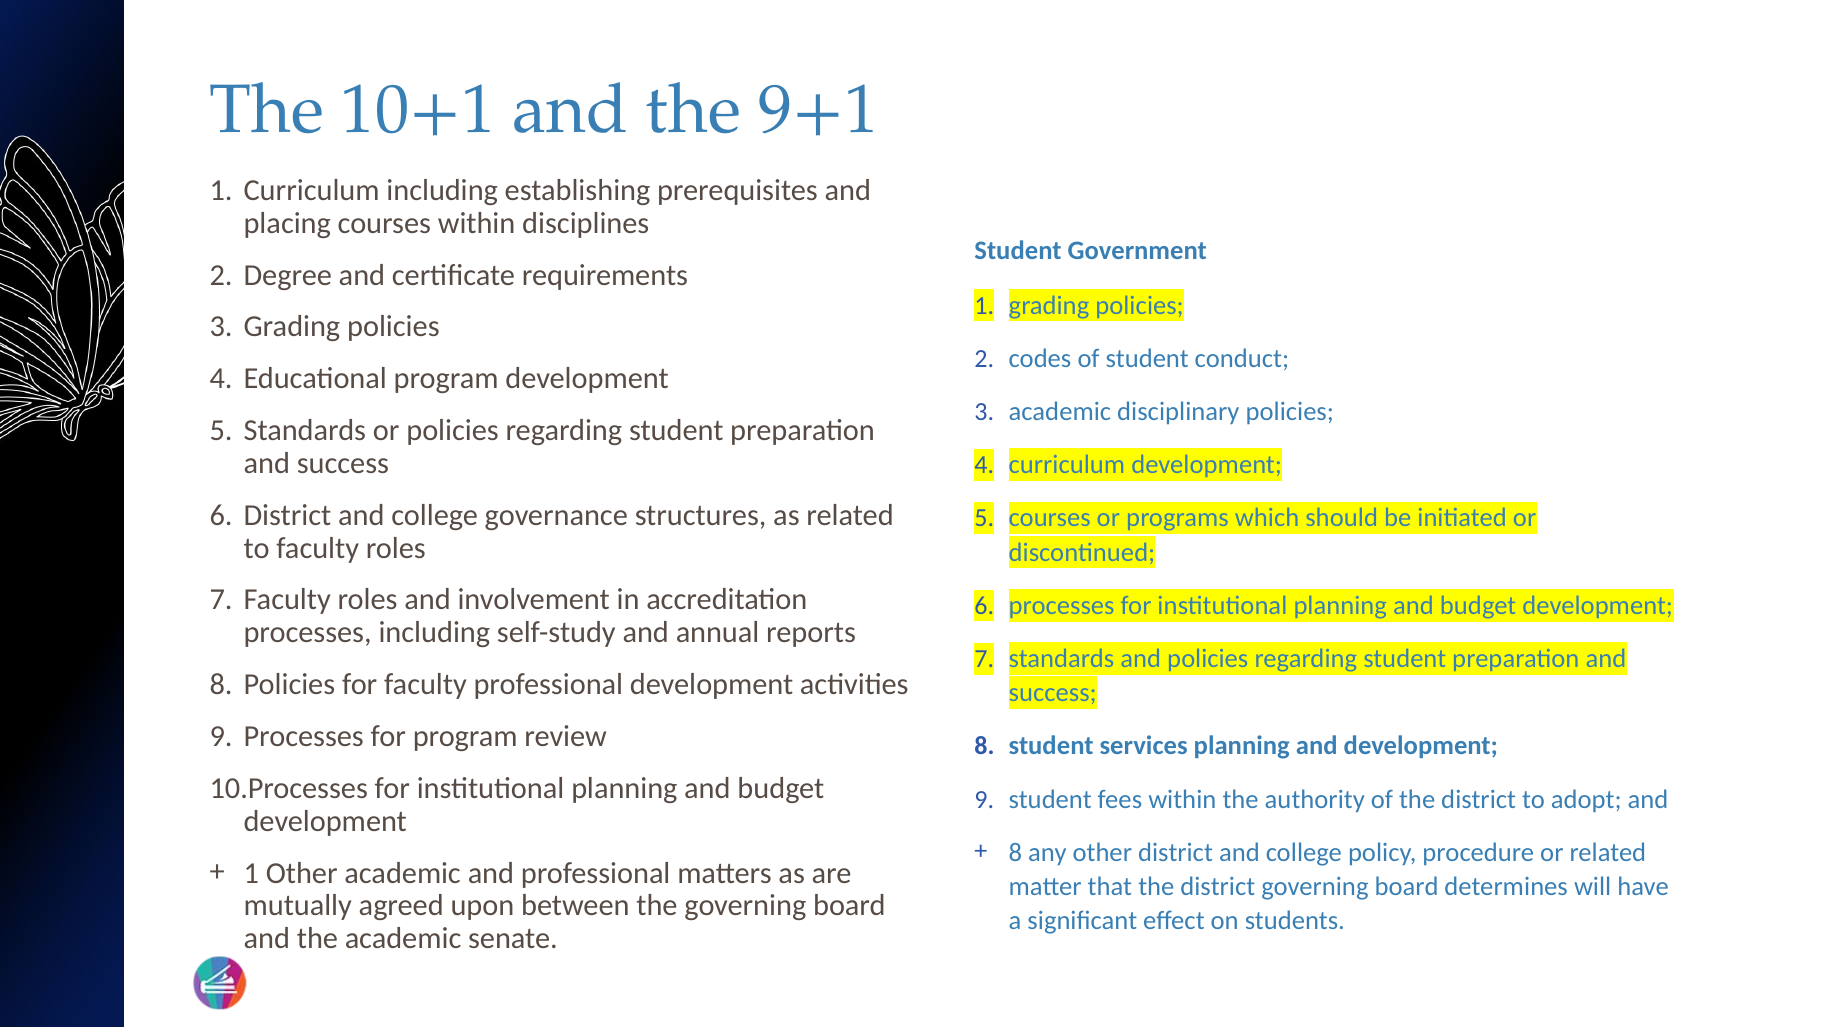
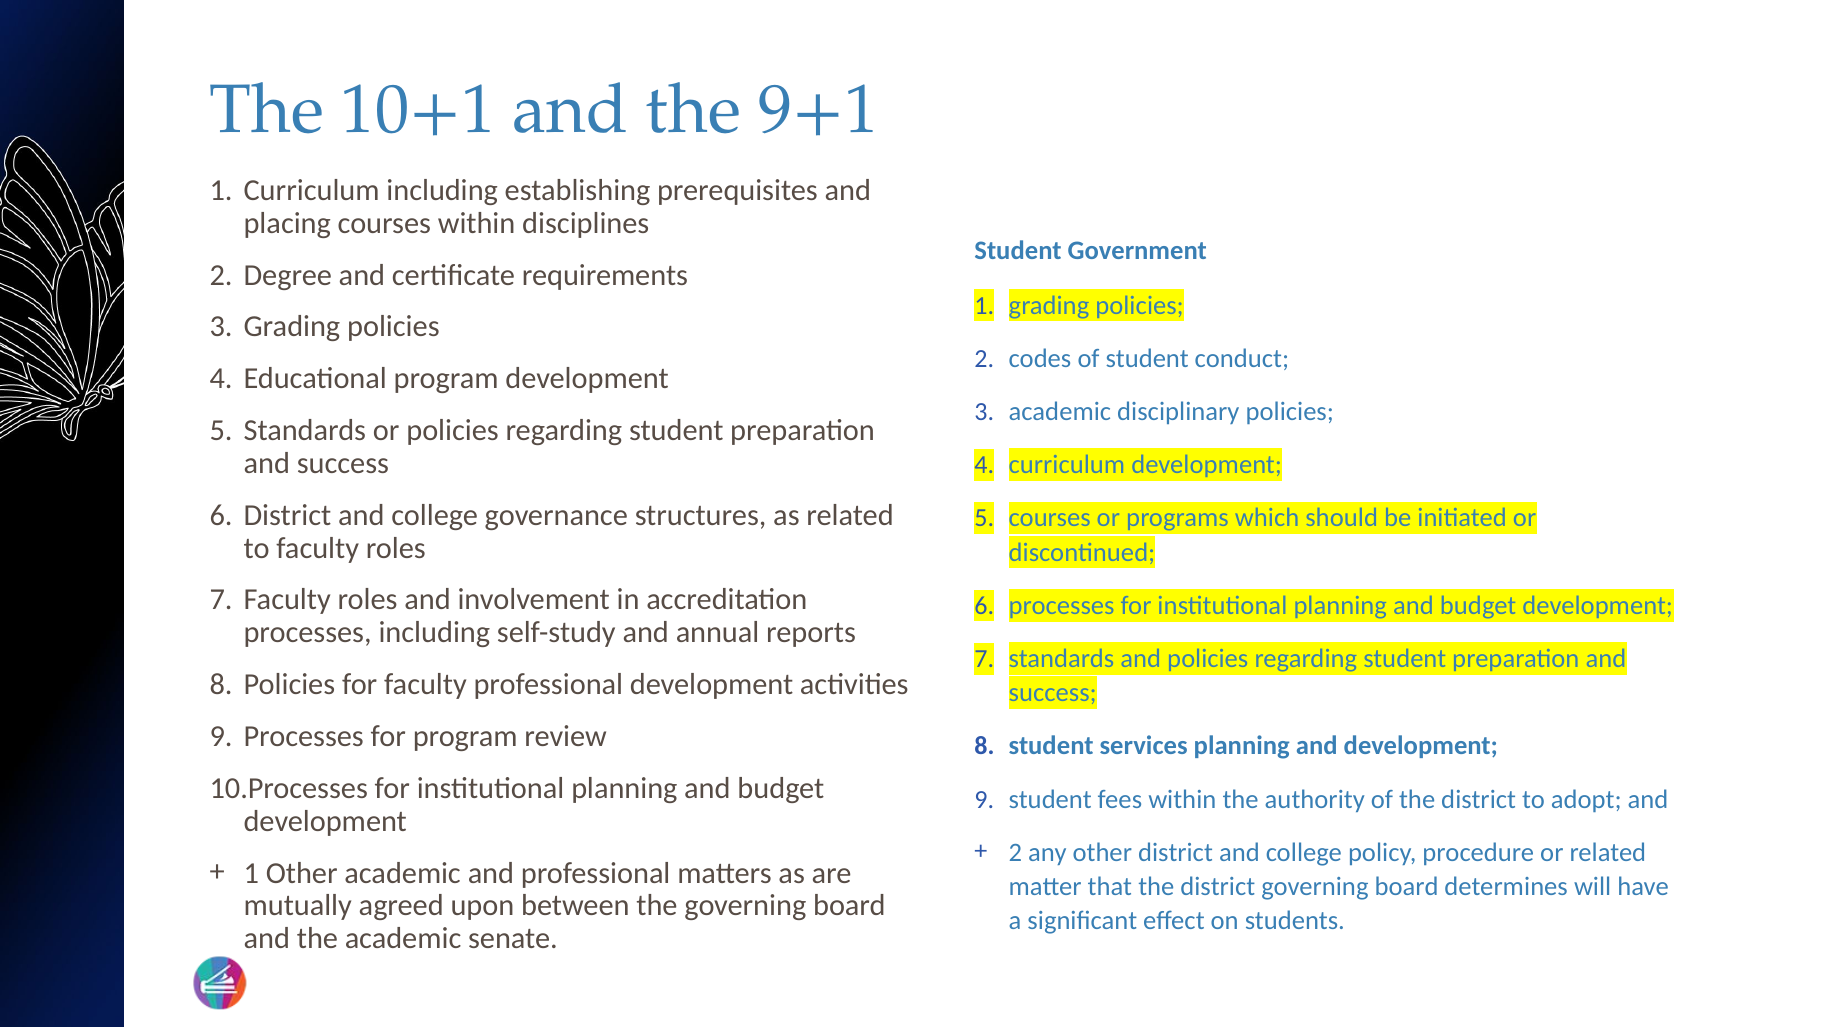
8: 8 -> 2 (1015, 852)
